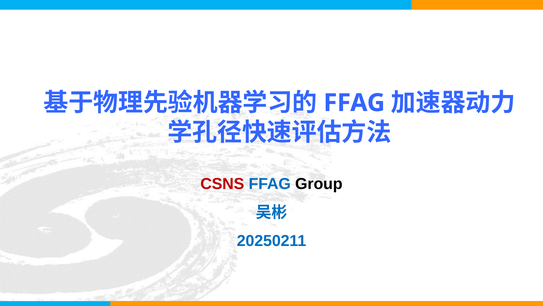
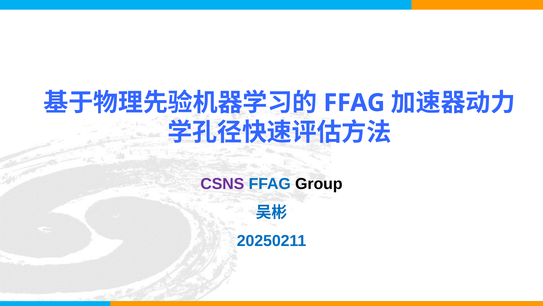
CSNS colour: red -> purple (222, 184)
